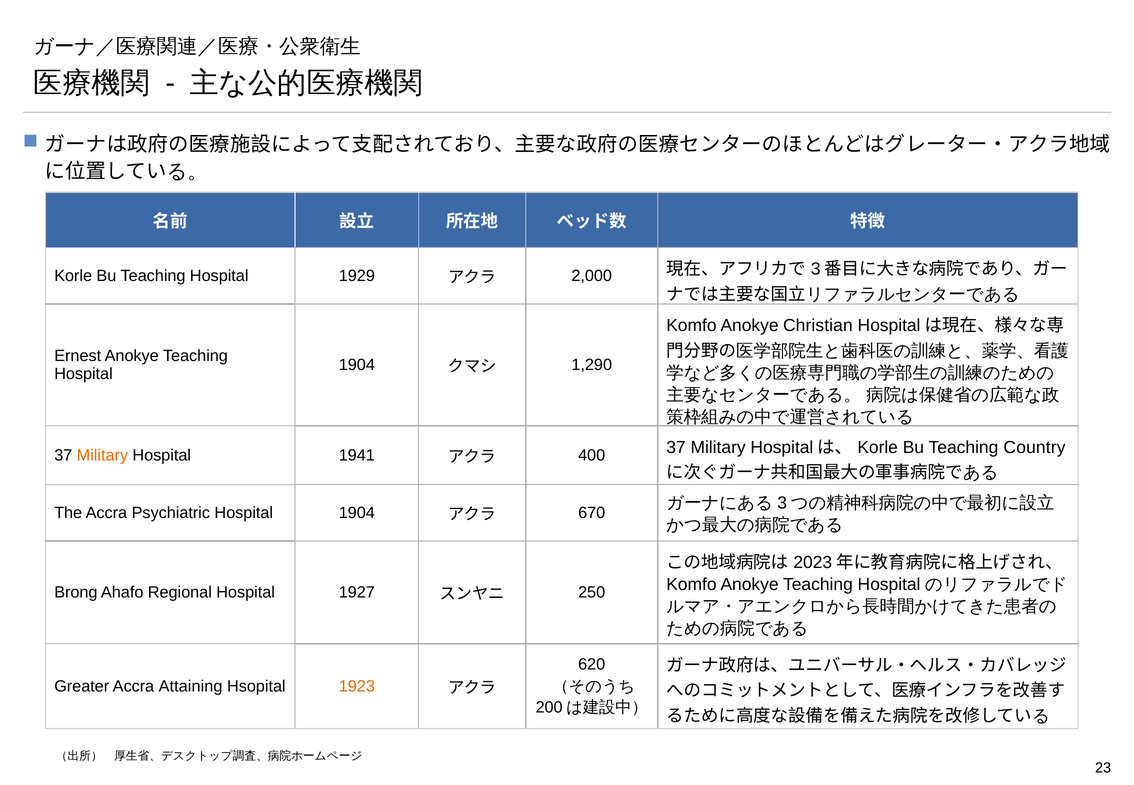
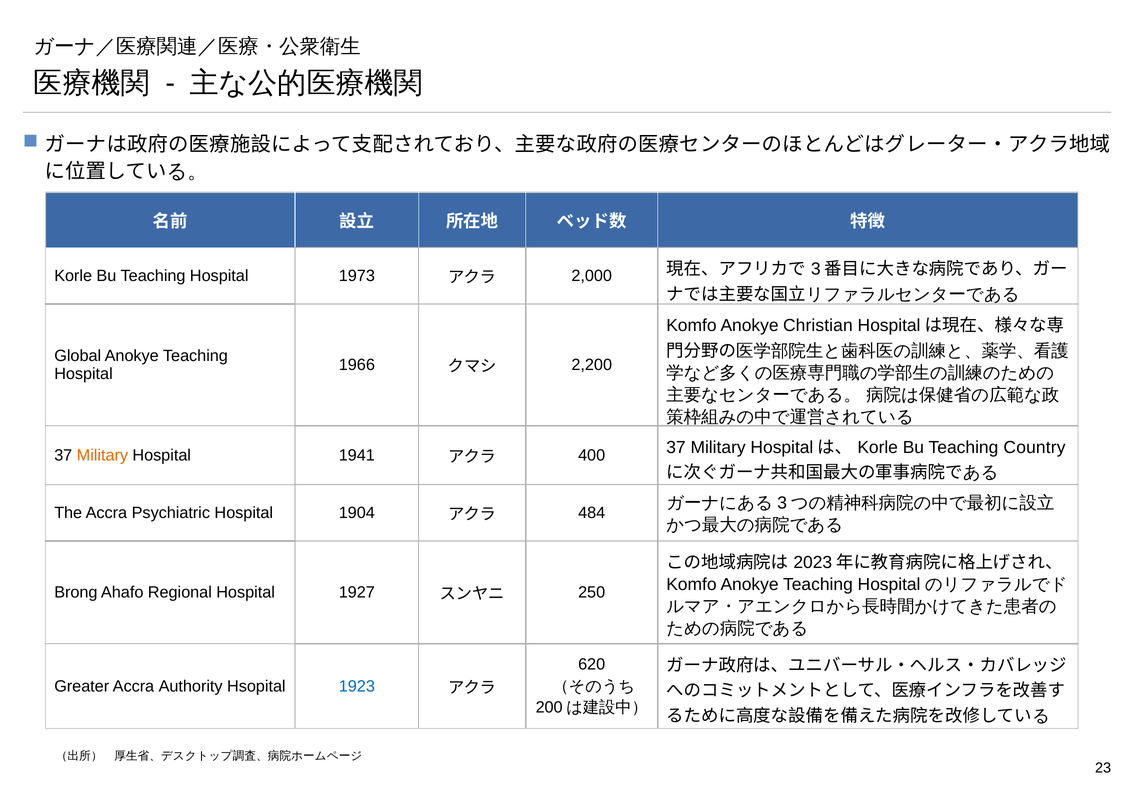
1929: 1929 -> 1973 (357, 276)
Ernest: Ernest -> Global (78, 356)
1904: 1904 -> 1966 (357, 365)
1,290: 1,290 -> 2,200 (592, 365)
670: 670 -> 484 (592, 513)
Attaining: Attaining -> Authority (191, 686)
1923 colour: orange -> blue (357, 686)
